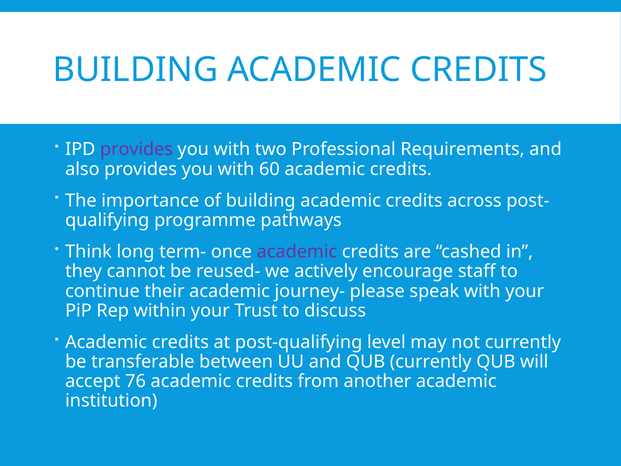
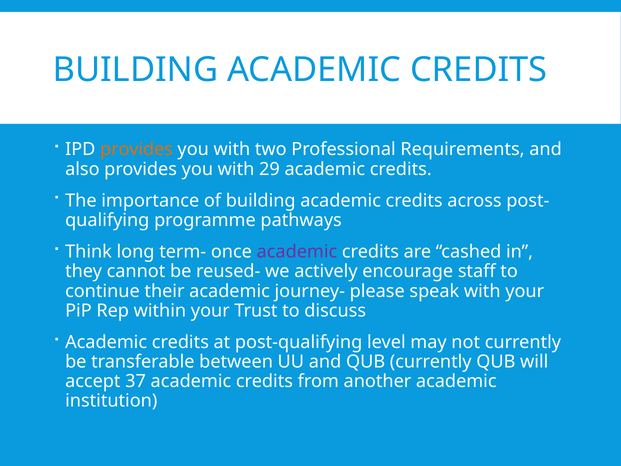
provides colour: purple -> orange (137, 149)
60: 60 -> 29 (269, 169)
76: 76 -> 37 (136, 381)
